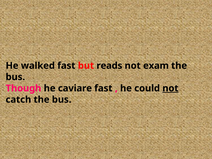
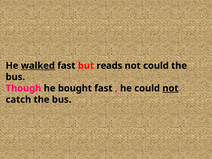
walked underline: none -> present (38, 66)
not exam: exam -> could (156, 66)
caviare: caviare -> bought (75, 88)
